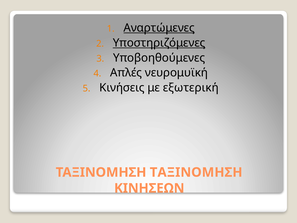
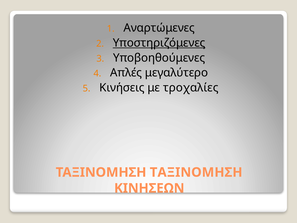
Αναρτώμενες underline: present -> none (159, 28)
νευρομυϊκή: νευρομυϊκή -> μεγαλύτερο (177, 73)
εξωτερική: εξωτερική -> τροχαλίες (191, 88)
